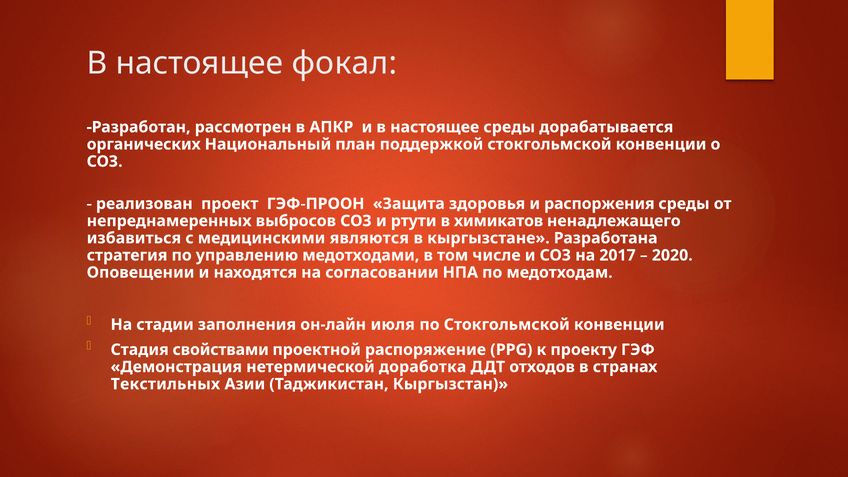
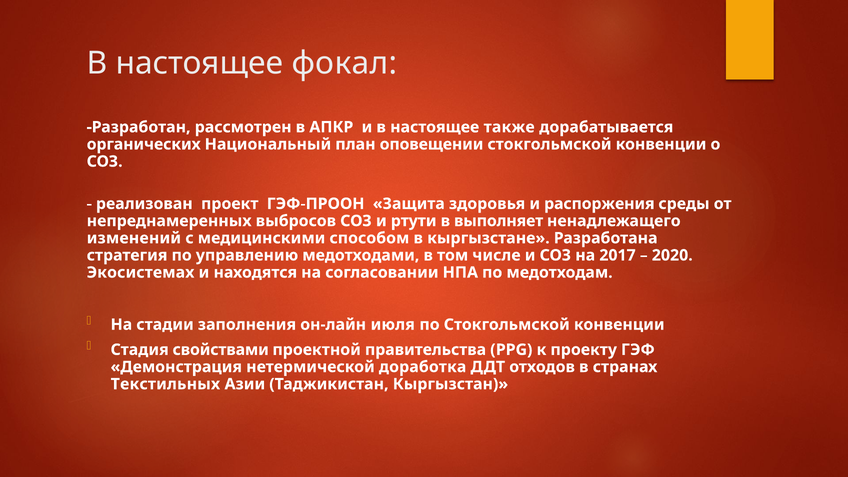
настоящее среды: среды -> также (509, 127)
поддержкой: поддержкой -> оповещении (432, 144)
химикатов: химикатов -> выполняет (499, 221)
избавиться: избавиться -> изменений (134, 238)
являются: являются -> способом (369, 238)
Оповещении: Оповещении -> Экосистемах (141, 273)
распоряжение: распоряжение -> правительства (426, 350)
